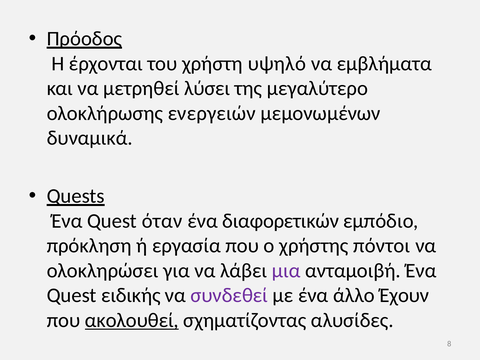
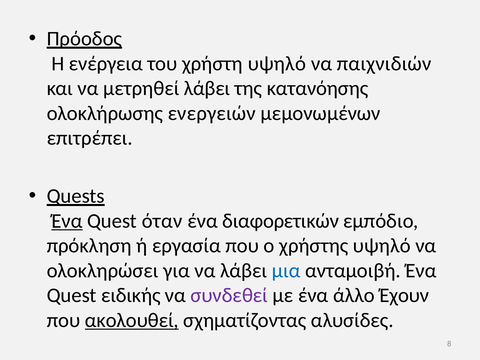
έρχονται: έρχονται -> ενέργεια (106, 64)
εμβλήματα: εμβλήματα -> παιχνιδιών (384, 64)
μετρηθεί λύσει: λύσει -> λάβει (207, 88)
μεγαλύτερο: μεγαλύτερο -> κατανόησης (317, 88)
δυναμικά: δυναμικά -> επιτρέπει (90, 138)
Ένα underline: none -> present (67, 221)
χρήστης πόντοι: πόντοι -> υψηλό (382, 246)
μια colour: purple -> blue (286, 271)
